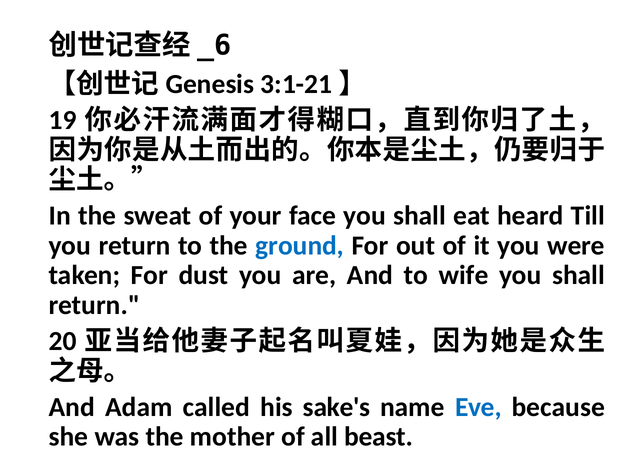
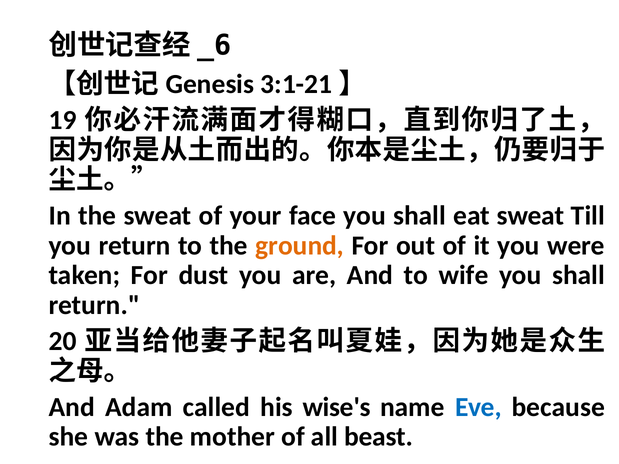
eat heard: heard -> sweat (531, 216)
ground colour: blue -> orange (300, 246)
sake's: sake's -> wise's (337, 407)
